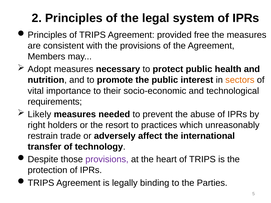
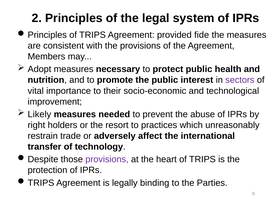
free: free -> fide (202, 35)
sectors colour: orange -> purple (240, 80)
requirements: requirements -> improvement (55, 102)
